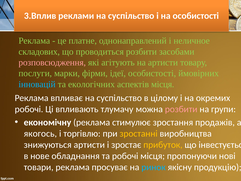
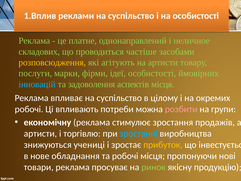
3.Вплив: 3.Вплив -> 1.Вплив (40, 16)
проводиться розбити: розбити -> частіше (141, 52)
розповсюдження colour: pink -> yellow (52, 62)
екологічних: екологічних -> задоволення (92, 84)
тлумачу: тлумачу -> потреби (117, 109)
якогось: якогось -> артисти (40, 133)
зростанні colour: yellow -> light blue (139, 133)
знижуються артисти: артисти -> учениці (89, 145)
ринок colour: light blue -> light green (154, 167)
